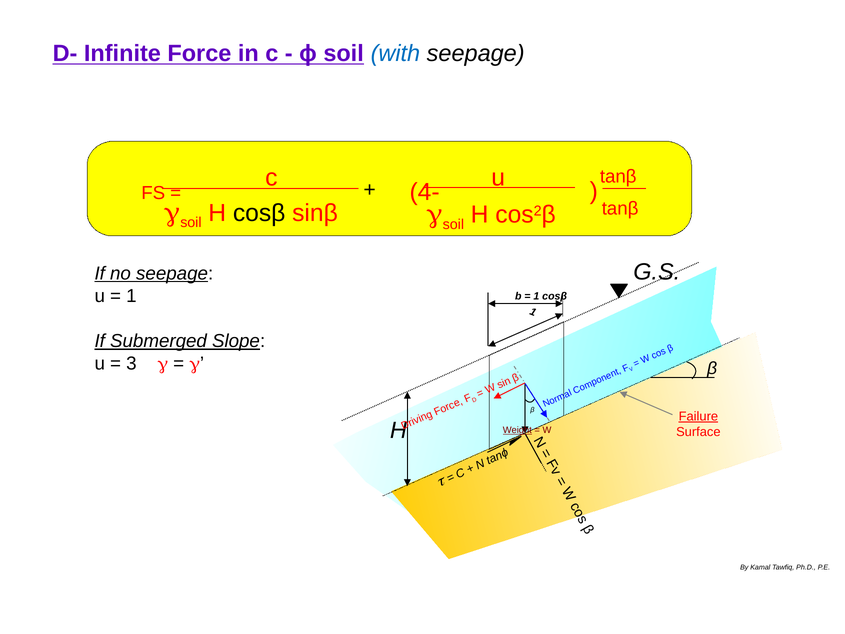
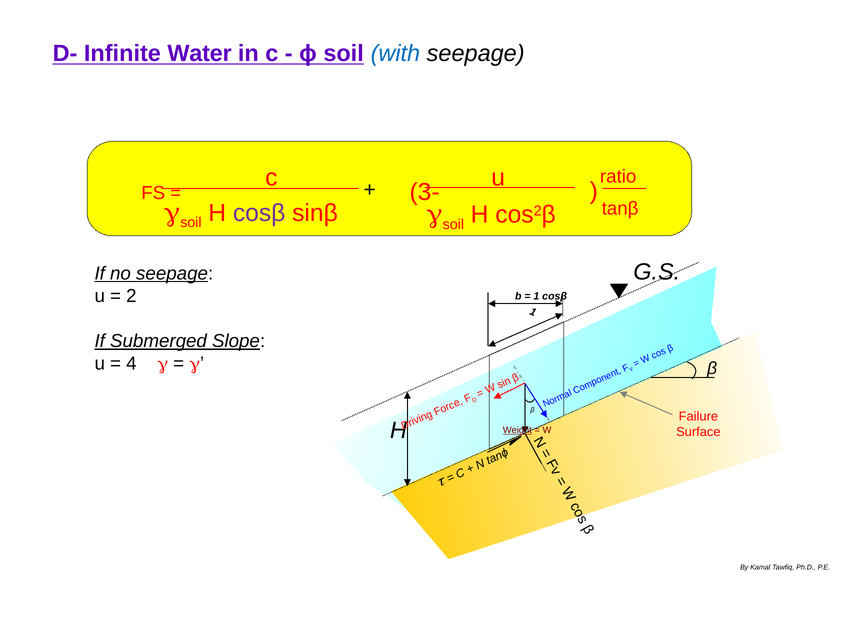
Infinite Force: Force -> Water (200, 54)
tanβ: tanβ -> ratio (618, 176)
4-: 4- -> 3- (425, 192)
cosβ colour: black -> purple (259, 213)
1: 1 -> 2 (131, 296)
3: 3 -> 4 (131, 363)
Failure underline: present -> none (698, 416)
